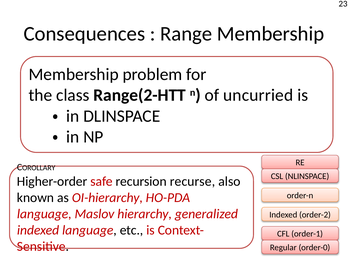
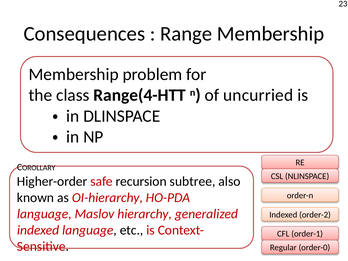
Range(2-HTT: Range(2-HTT -> Range(4-HTT (140, 95)
recurse: recurse -> subtree (193, 181)
